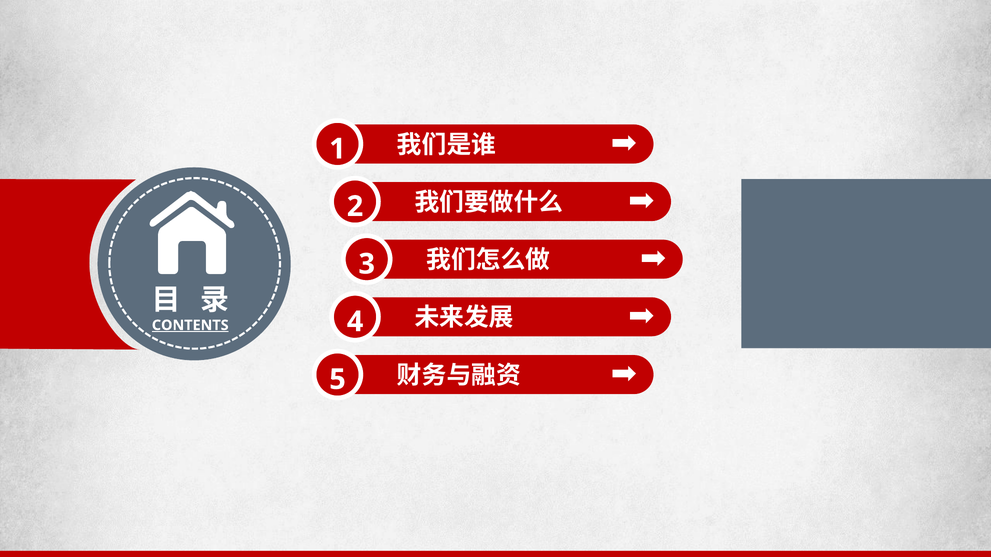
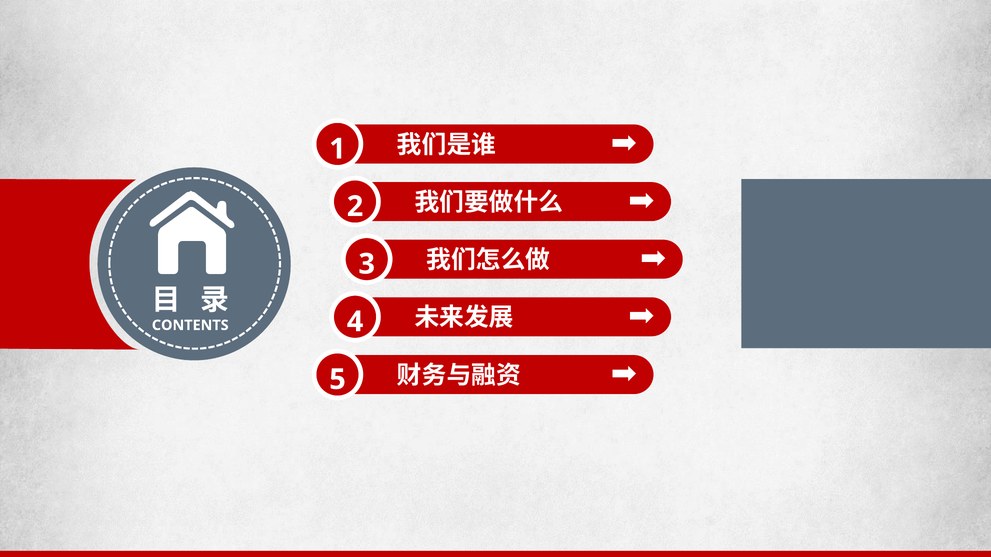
CONTENTS underline: present -> none (190, 325)
